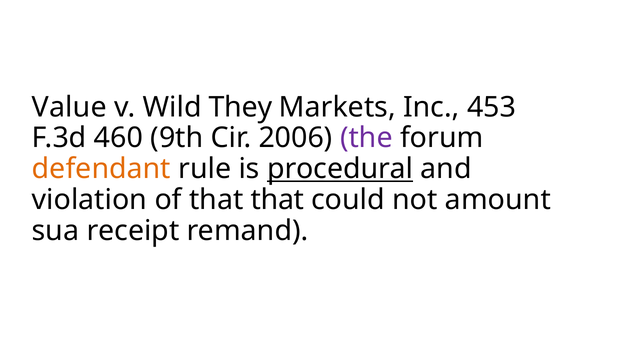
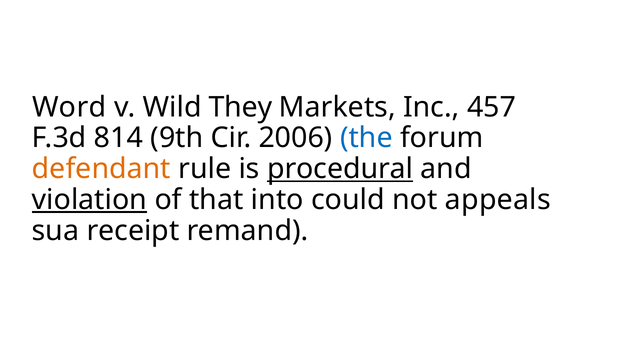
Value: Value -> Word (69, 107)
453: 453 -> 457 (492, 107)
460: 460 -> 814 (118, 138)
the colour: purple -> blue (366, 138)
violation underline: none -> present (89, 200)
that that: that -> into (277, 200)
amount: amount -> appeals (498, 200)
